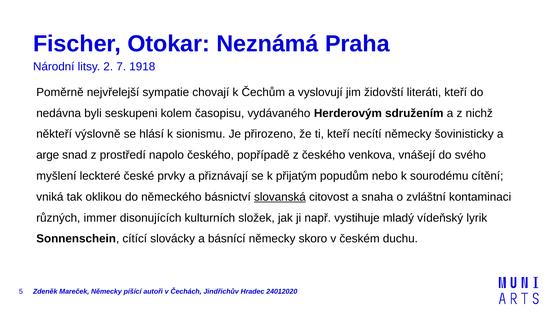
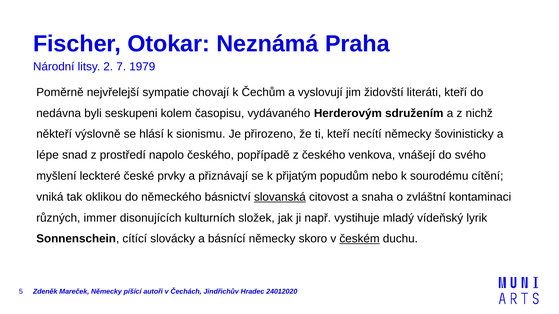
1918: 1918 -> 1979 (142, 67)
arge: arge -> lépe (48, 155)
českém underline: none -> present (360, 239)
